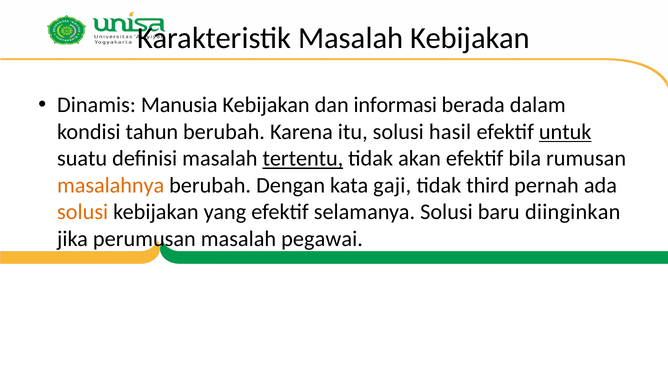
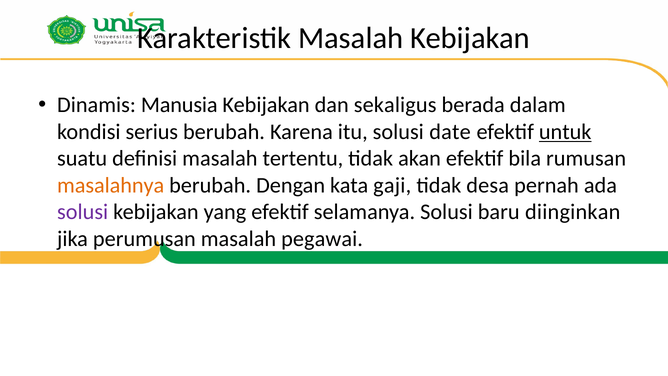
informasi: informasi -> sekaligus (395, 105)
tahun: tahun -> serius (152, 132)
hasil: hasil -> date (450, 132)
tertentu underline: present -> none (303, 159)
third: third -> desa (488, 185)
solusi colour: orange -> purple (83, 212)
